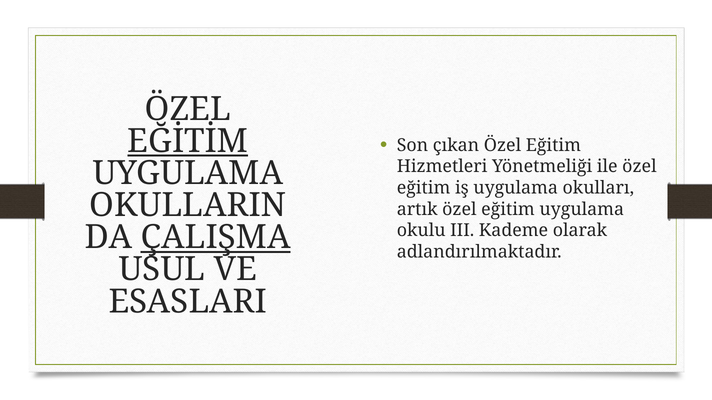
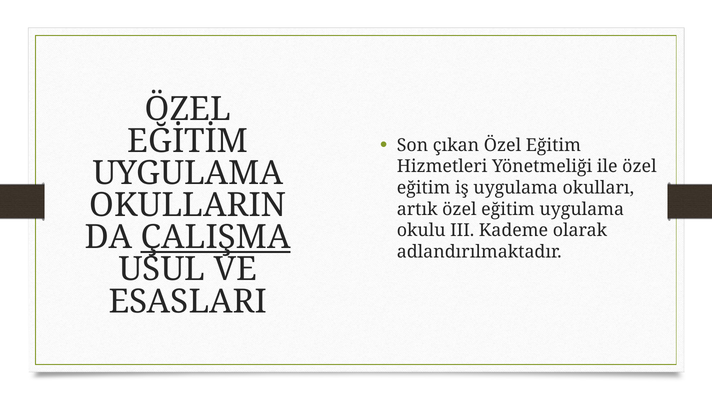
EĞİTİM underline: present -> none (188, 142)
